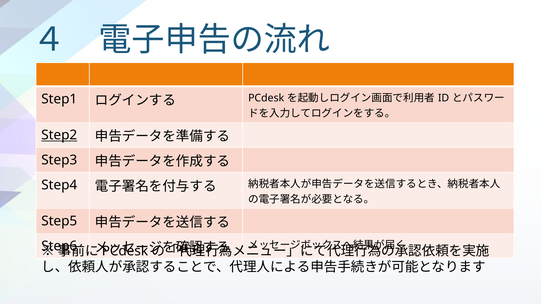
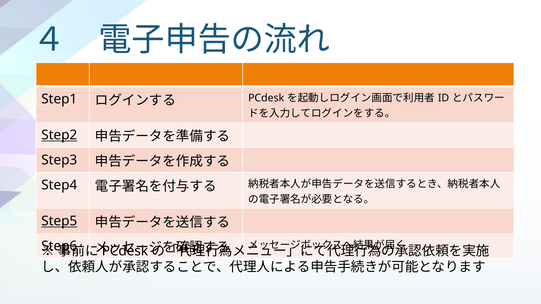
Step5 underline: none -> present (59, 221)
